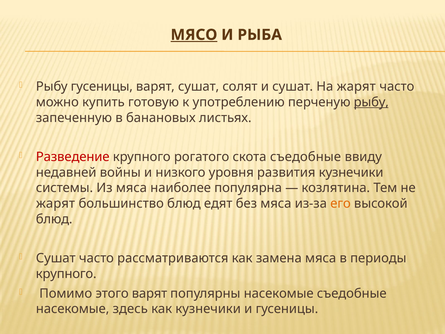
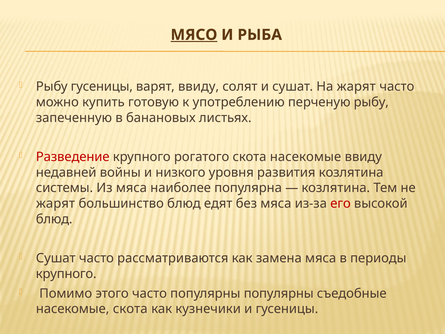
варят сушат: сушат -> ввиду (199, 87)
рыбу underline: present -> none (371, 102)
скота съедобные: съедобные -> насекомые (306, 157)
развития кузнечики: кузнечики -> козлятина (351, 172)
его colour: orange -> red (340, 203)
этого варят: варят -> часто (149, 293)
популярны насекомые: насекомые -> популярны (279, 293)
насекомые здесь: здесь -> скота (130, 309)
